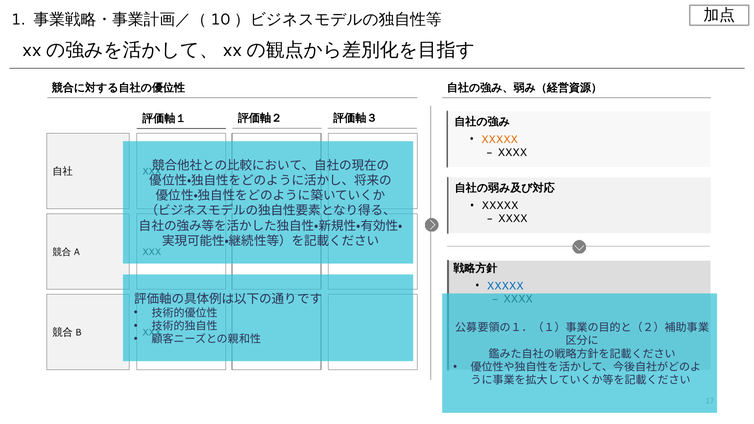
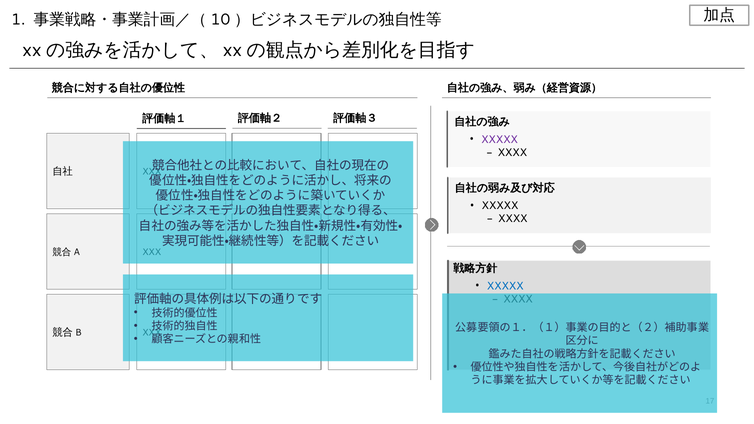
XXXXX colour: orange -> purple (499, 139)
